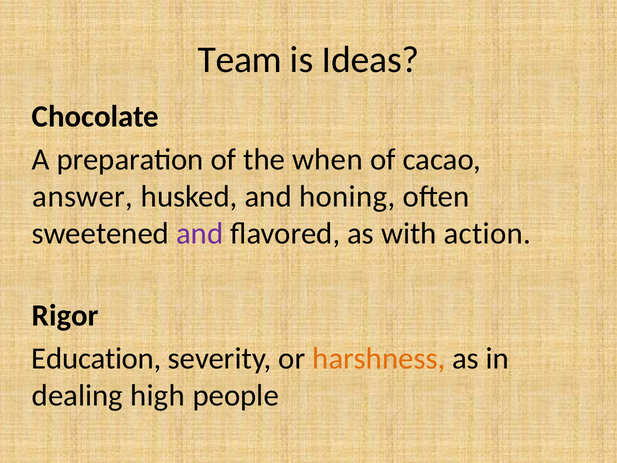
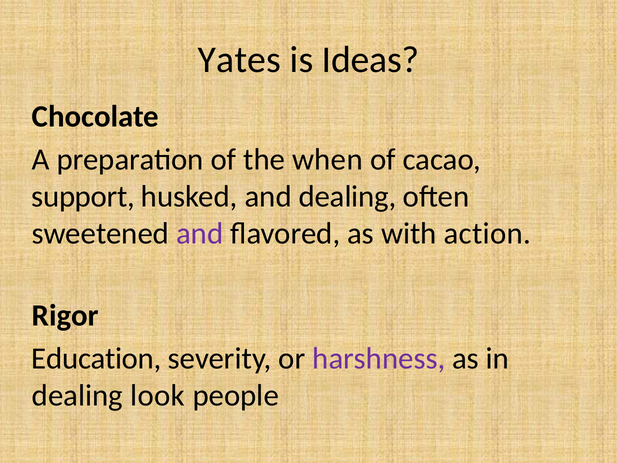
Team: Team -> Yates (239, 60)
answer: answer -> support (83, 197)
and honing: honing -> dealing (348, 197)
harshness colour: orange -> purple (379, 358)
high: high -> look (158, 395)
